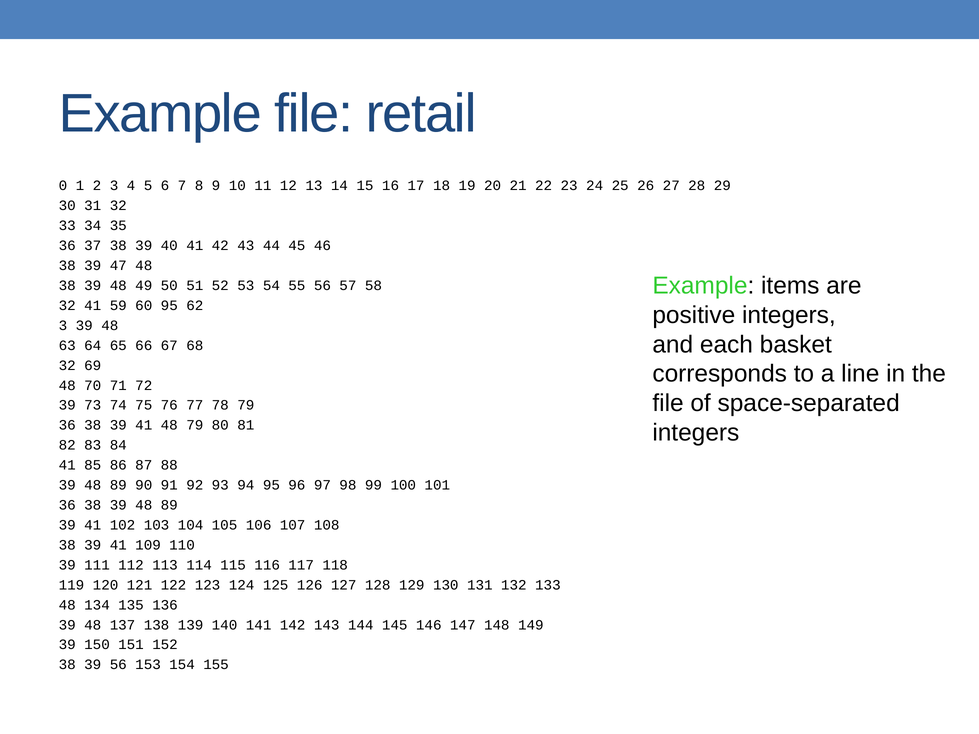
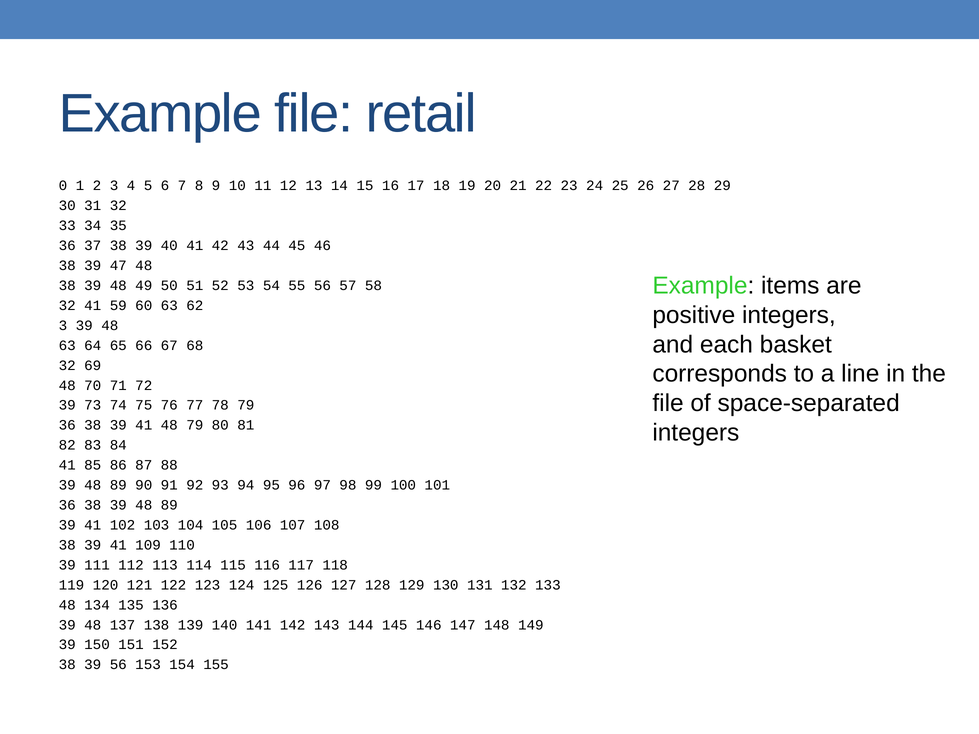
60 95: 95 -> 63 (169, 306)
